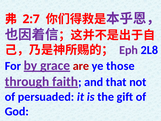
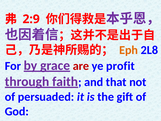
2:7: 2:7 -> 2:9 (31, 19)
Eph colour: purple -> orange (129, 50)
those: those -> profit (120, 66)
